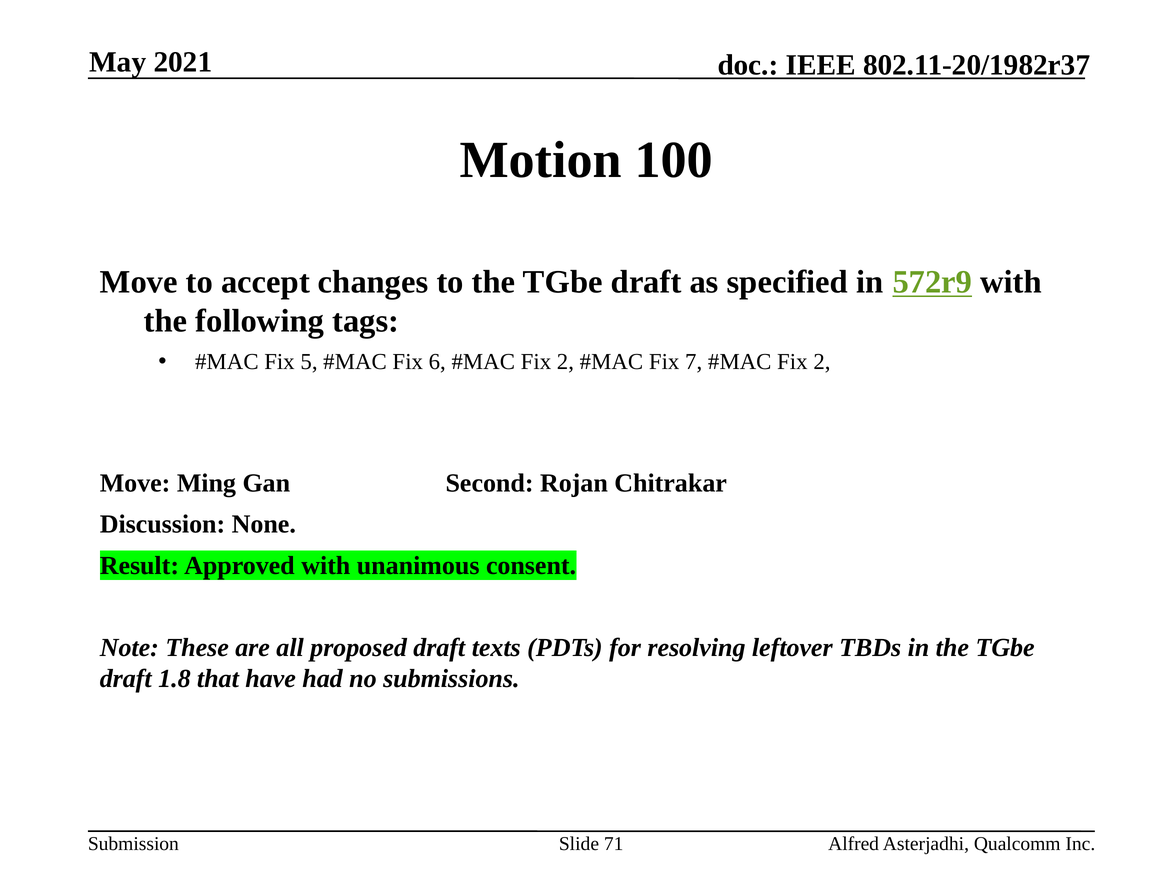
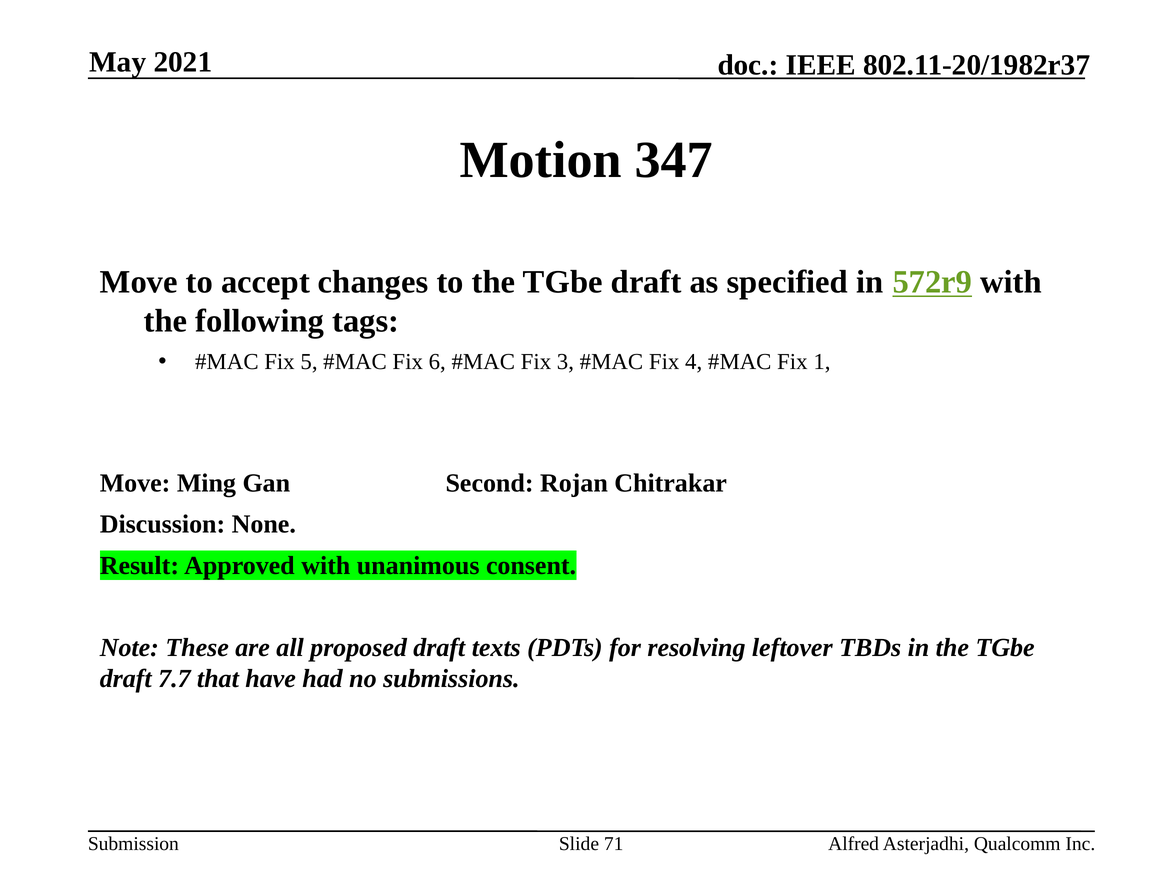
100: 100 -> 347 (674, 160)
2: 2 -> 3 (565, 362)
7: 7 -> 4 (694, 362)
2: 2 -> 1 (822, 362)
1.8: 1.8 -> 7.7 (174, 679)
